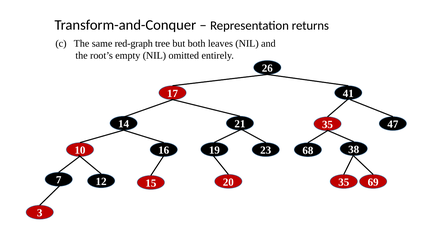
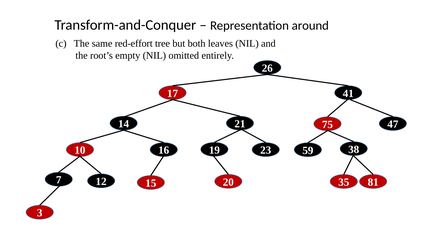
returns: returns -> around (310, 26)
red-graph: red-graph -> red-effort (134, 43)
21 35: 35 -> 75 (327, 124)
68: 68 -> 59 (308, 150)
69: 69 -> 81 (373, 182)
